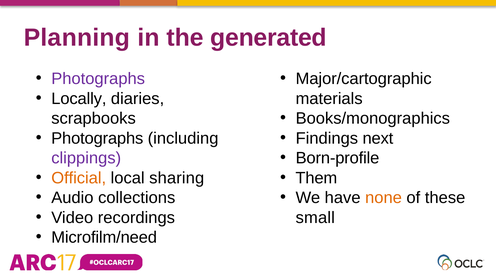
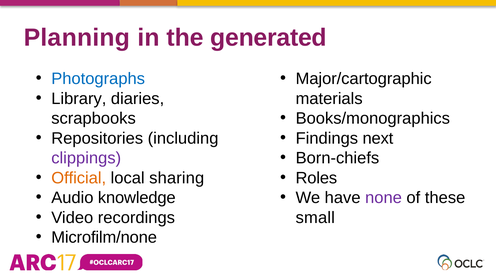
Photographs colour: purple -> blue (98, 79)
Locally: Locally -> Library (79, 99)
Photographs: Photographs -> Repositories (97, 138)
Born-profile: Born-profile -> Born-chiefs (337, 158)
Them: Them -> Roles (316, 178)
collections: collections -> knowledge (137, 198)
none colour: orange -> purple (384, 198)
Microfilm/need: Microfilm/need -> Microfilm/none (104, 237)
